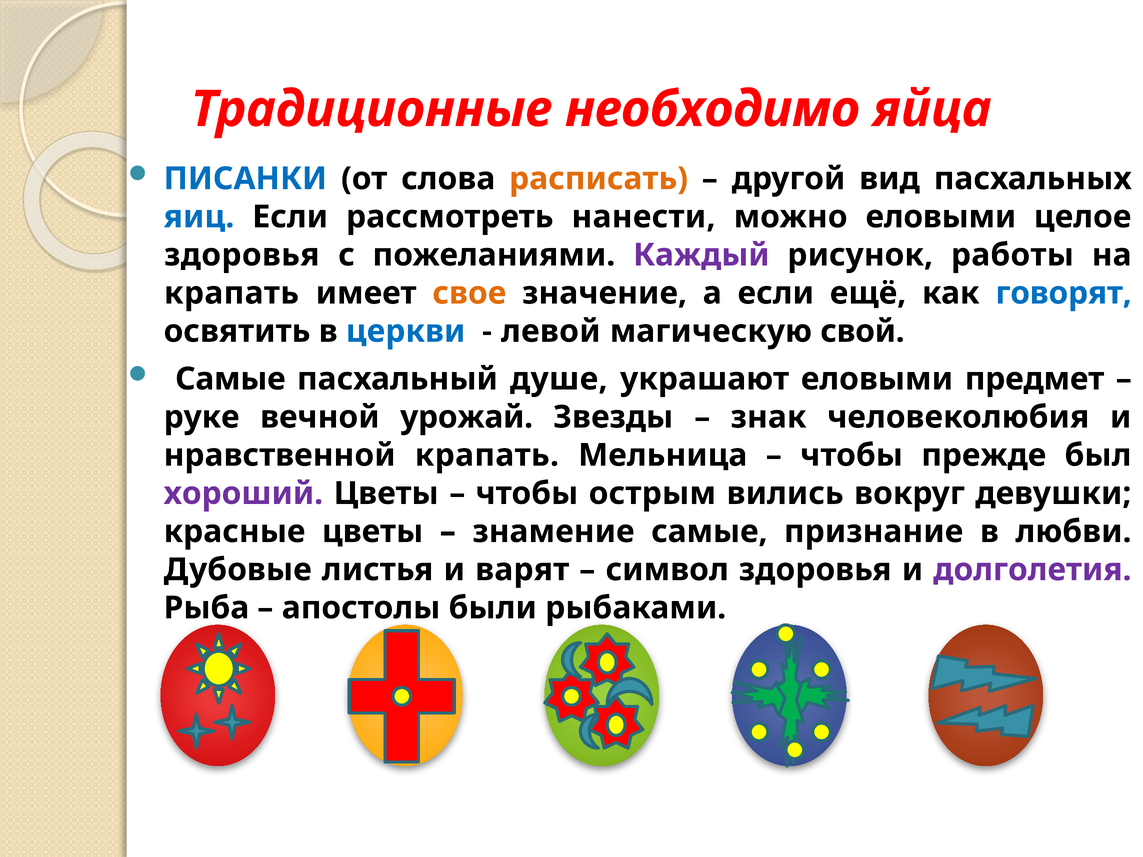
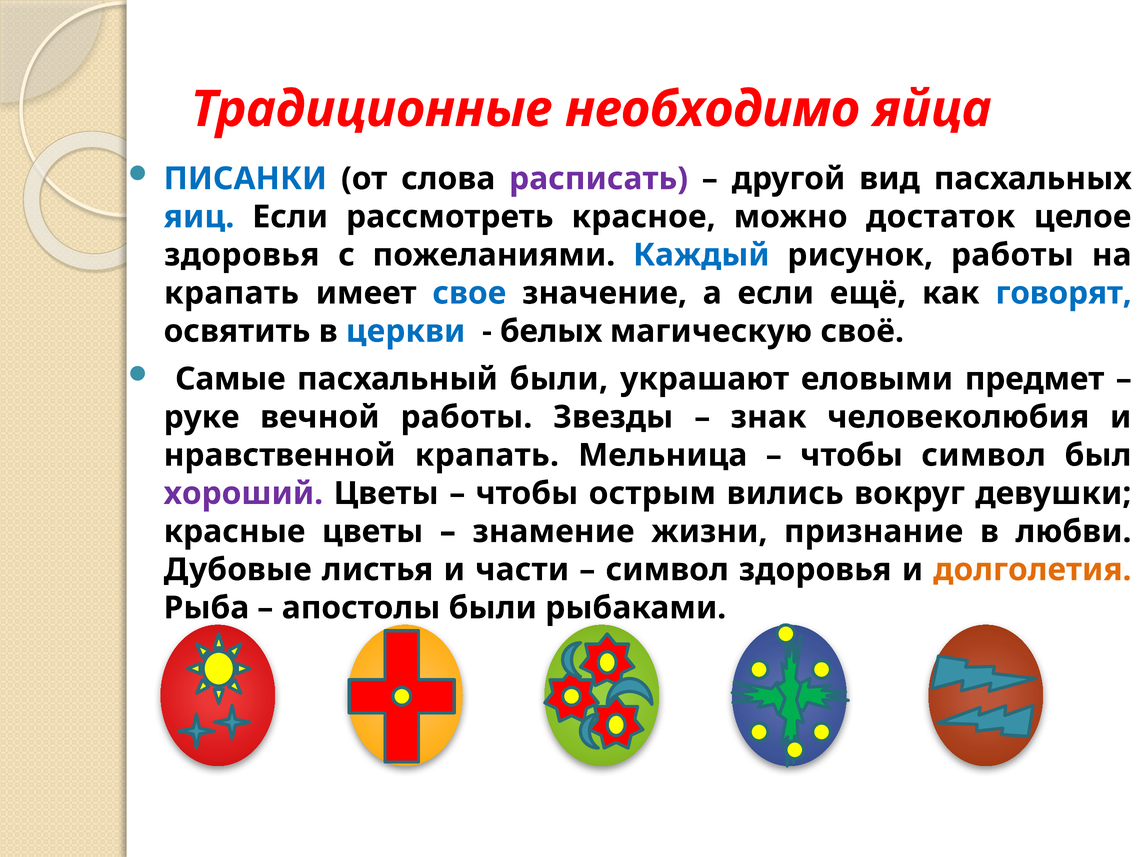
расписать colour: orange -> purple (599, 179)
нанести: нанести -> красное (644, 217)
можно еловыми: еловыми -> достаток (941, 217)
Каждый colour: purple -> blue (701, 255)
свое colour: orange -> blue (469, 293)
левой: левой -> белых (551, 331)
свой: свой -> своё (862, 331)
пасхальный душе: душе -> были (559, 379)
вечной урожай: урожай -> работы (466, 417)
чтобы прежде: прежде -> символ (984, 455)
знамение самые: самые -> жизни (709, 532)
варят: варят -> части (522, 570)
долголетия colour: purple -> orange (1032, 570)
